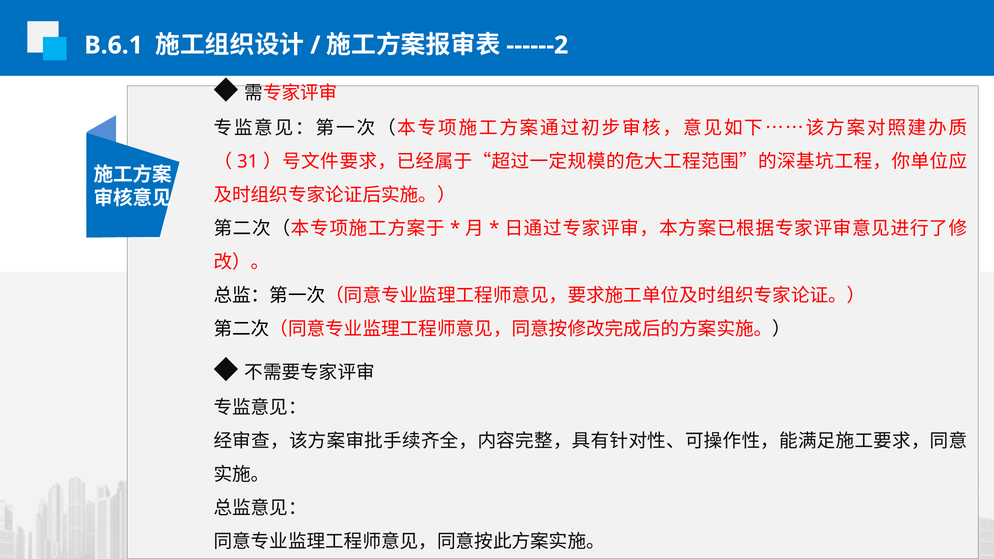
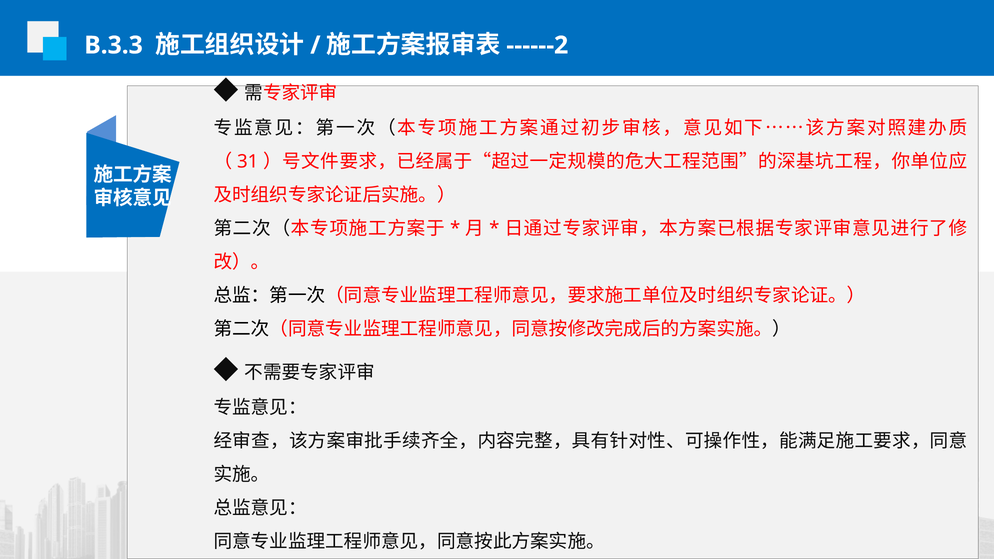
B.6.1: B.6.1 -> B.3.3 (114, 45)
